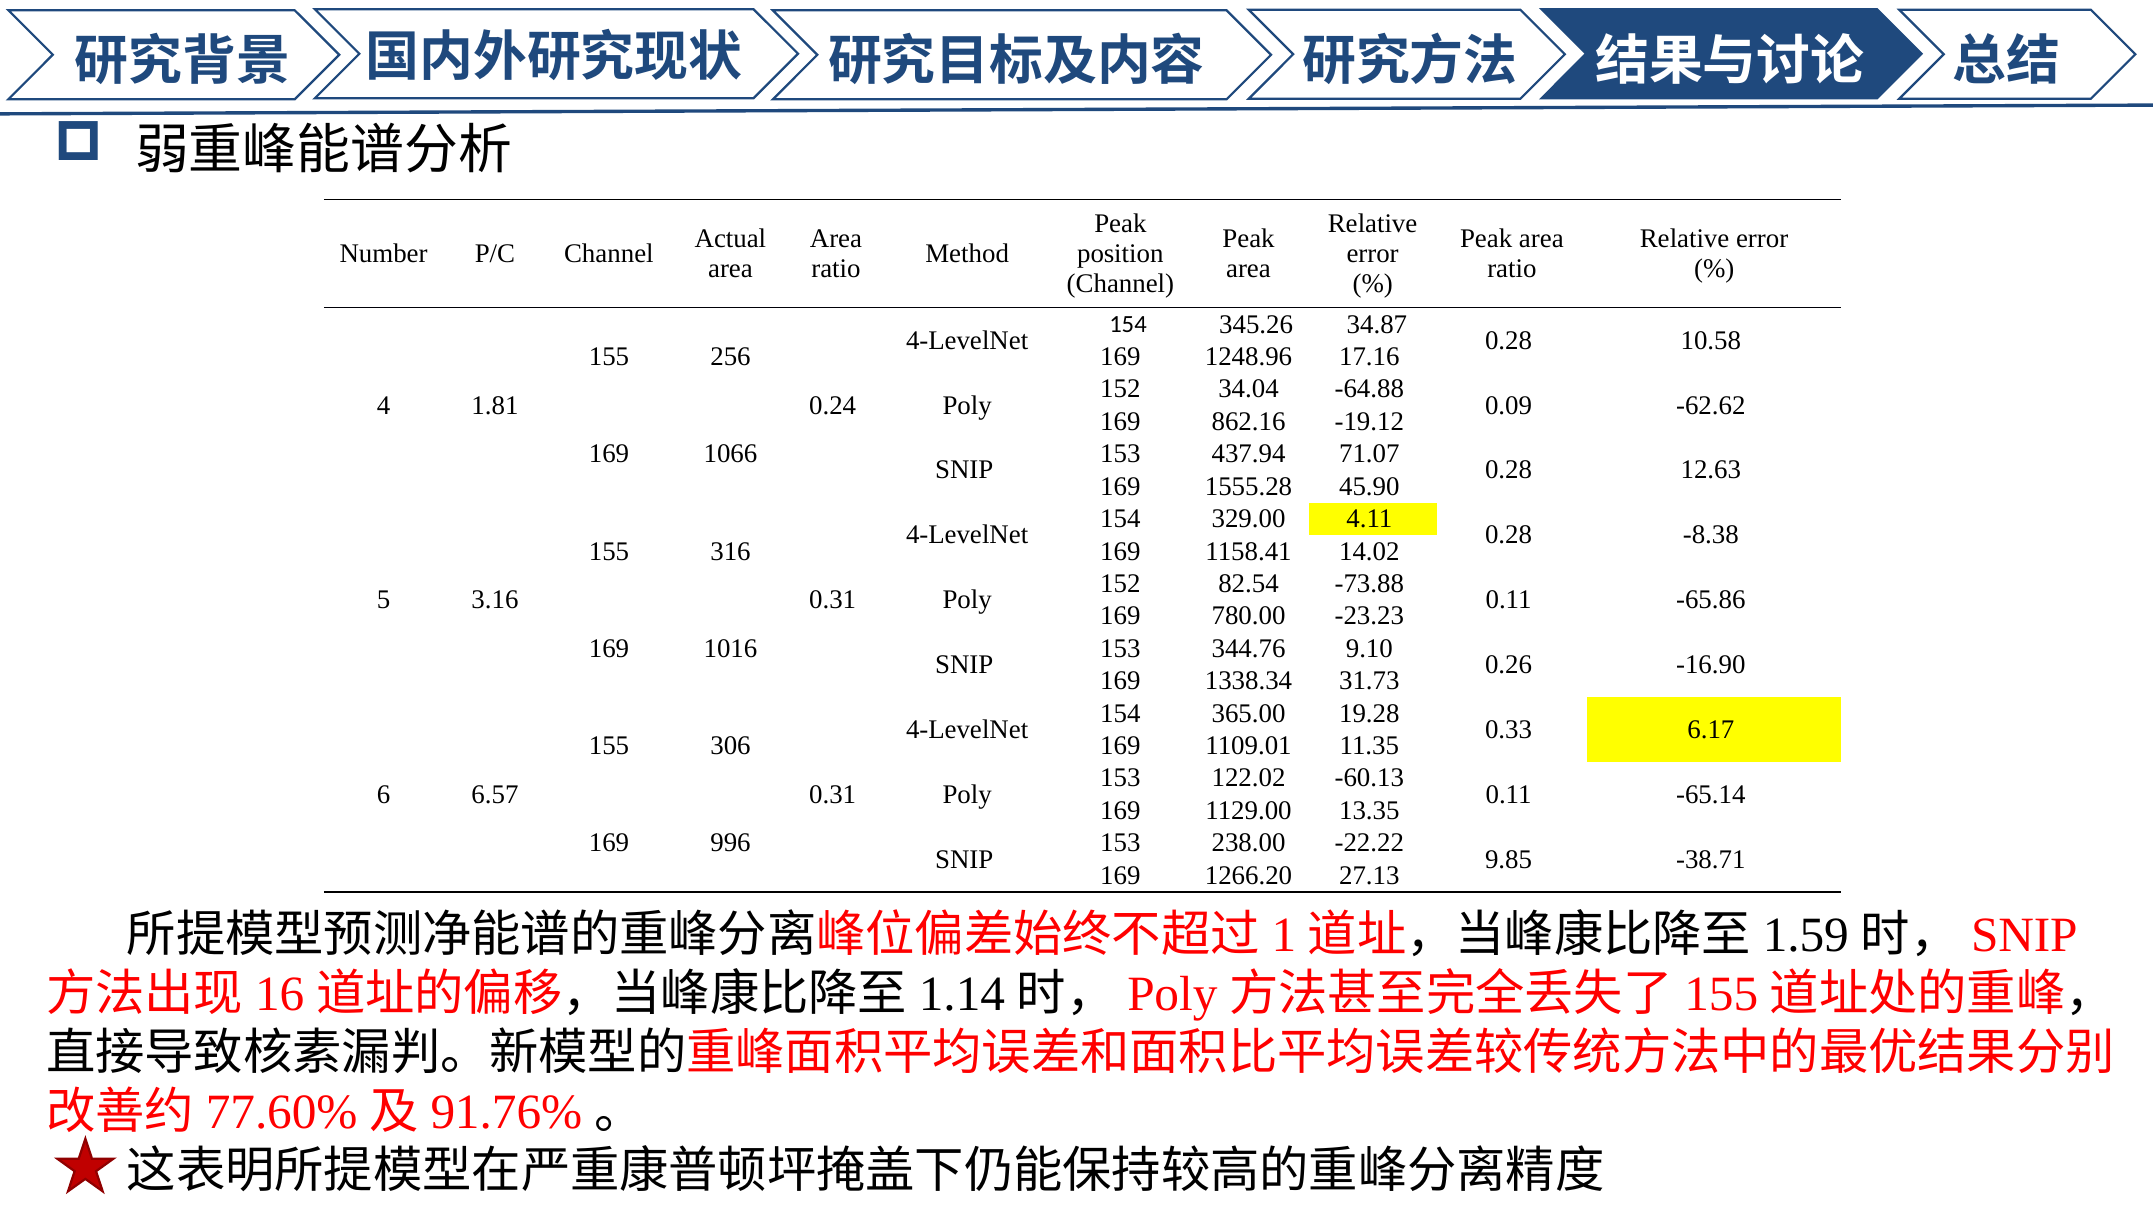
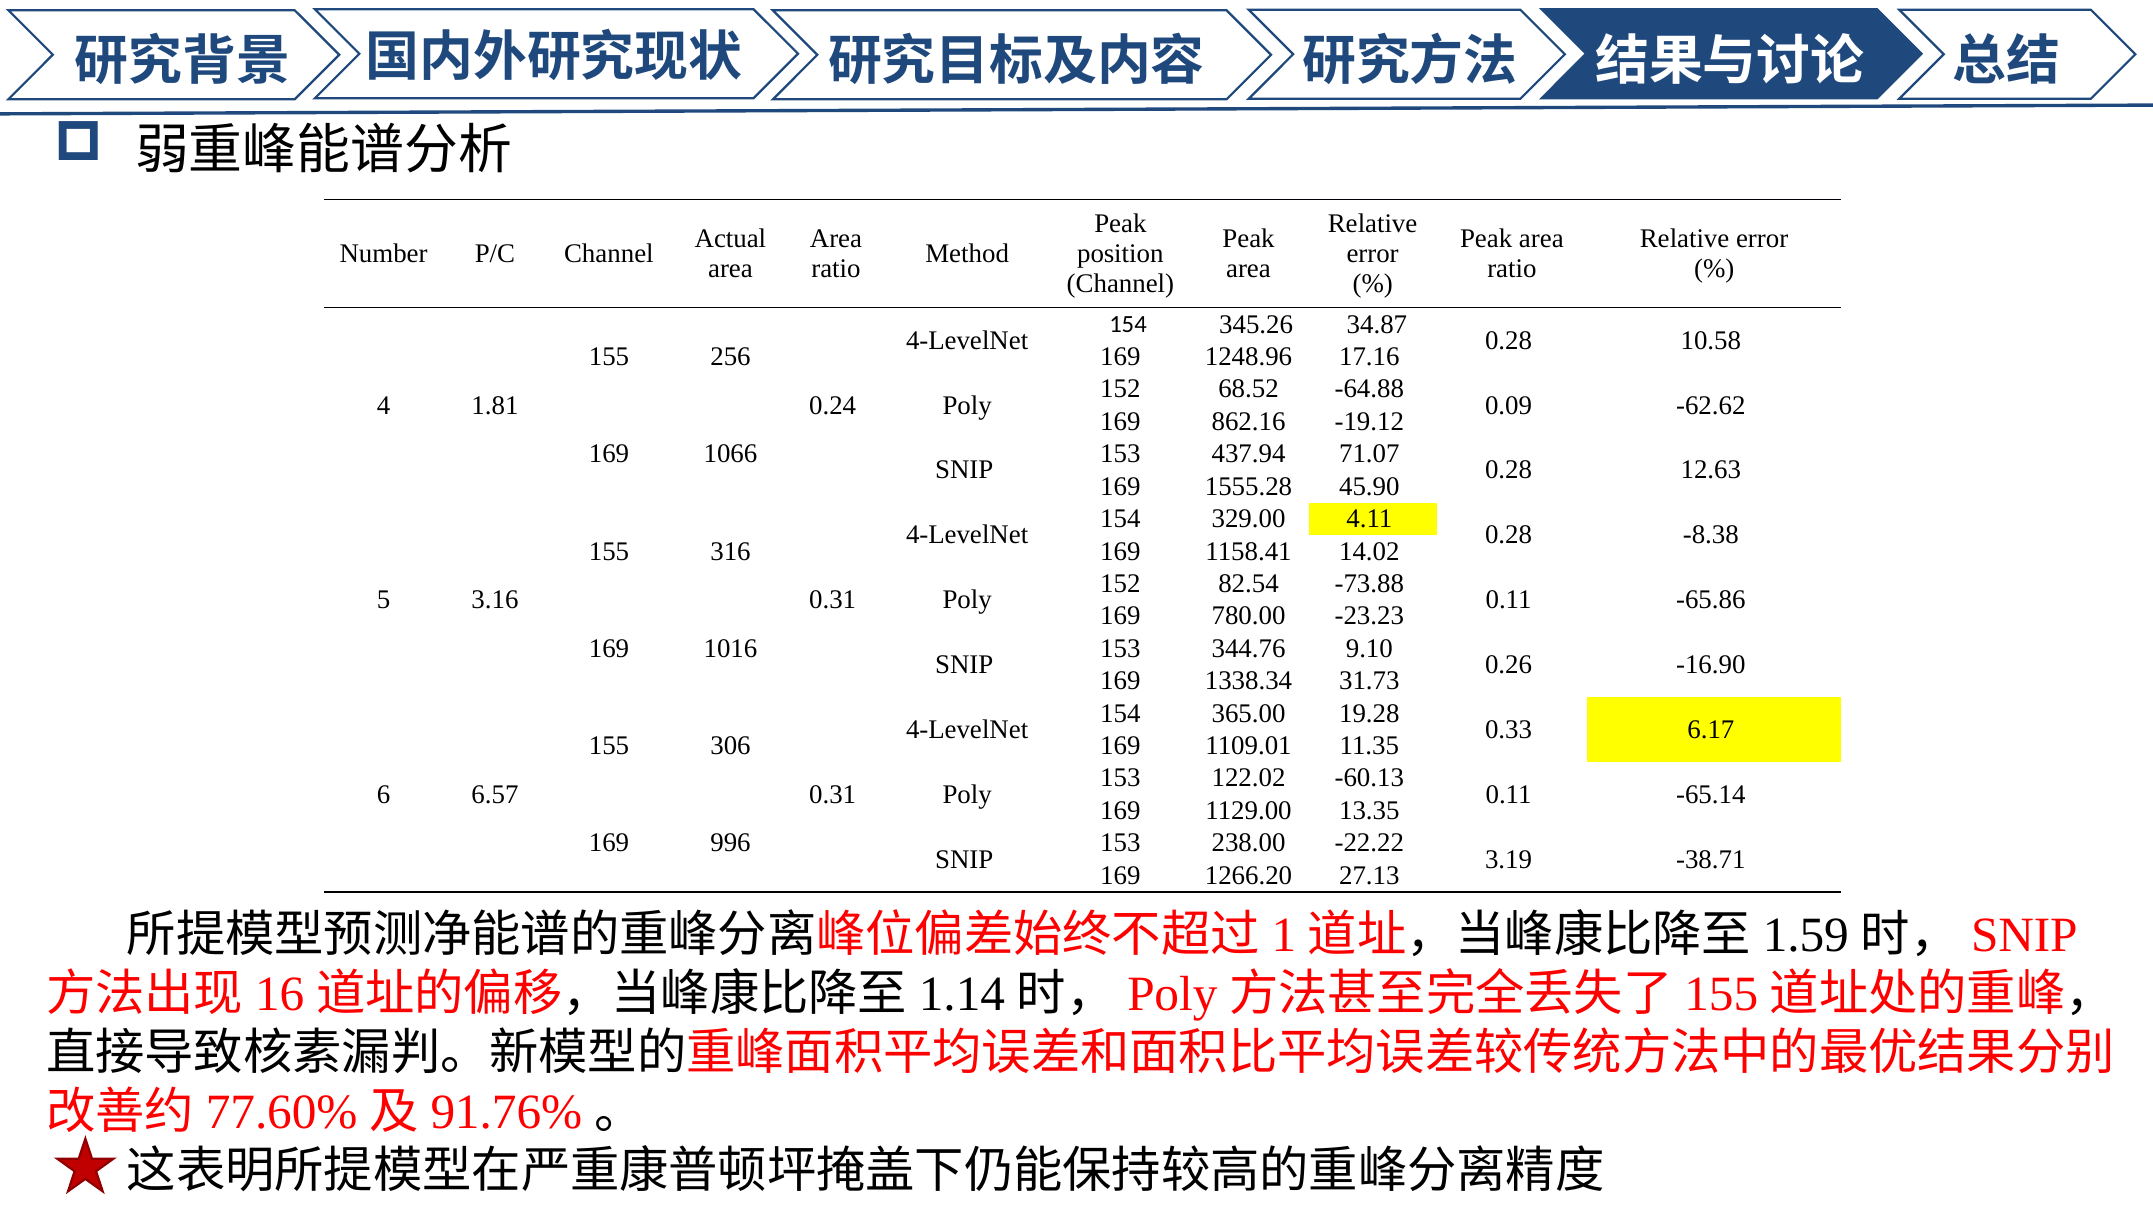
34.04: 34.04 -> 68.52 (1249, 389)
9.85: 9.85 -> 3.19 (1509, 859)
